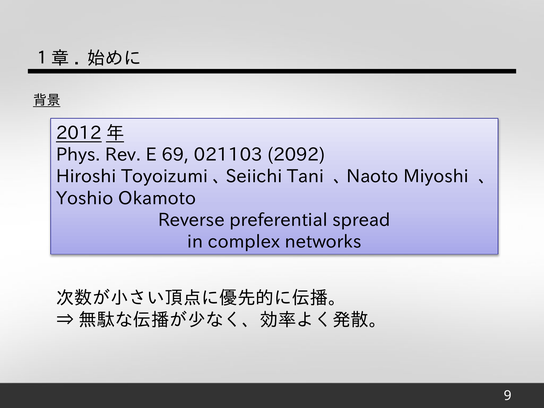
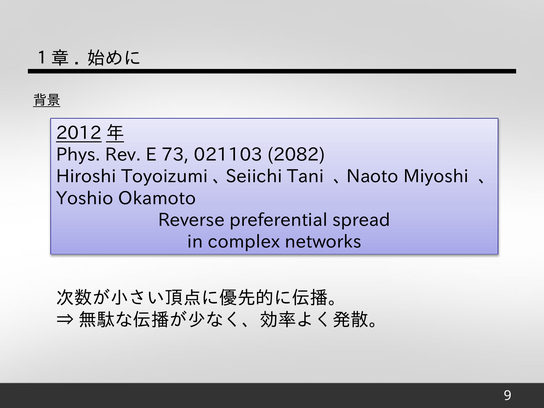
69: 69 -> 73 (175, 155)
2092: 2092 -> 2082 (296, 155)
